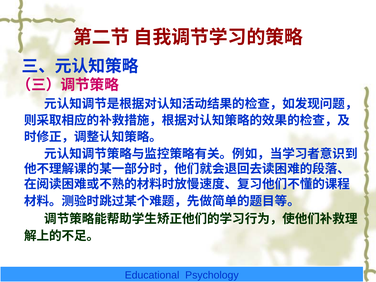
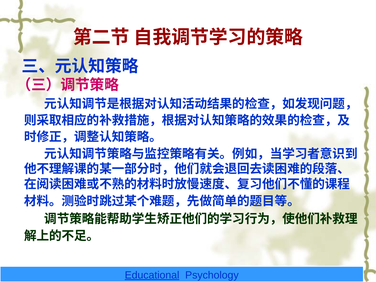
Educational underline: none -> present (152, 275)
